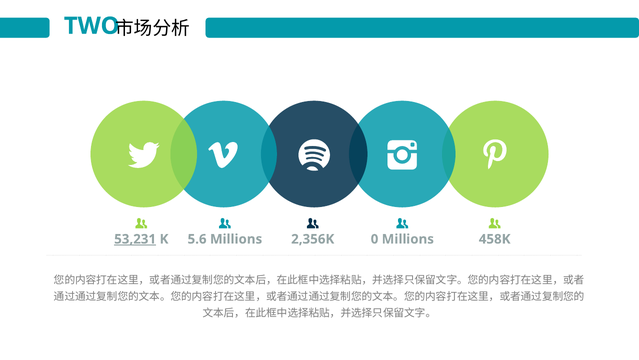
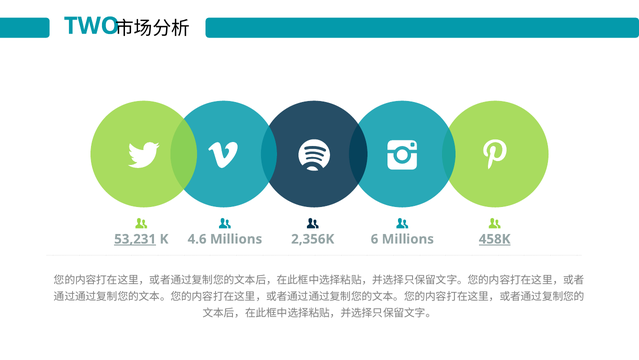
5.6: 5.6 -> 4.6 (197, 239)
0: 0 -> 6 (375, 239)
458K underline: none -> present (495, 239)
